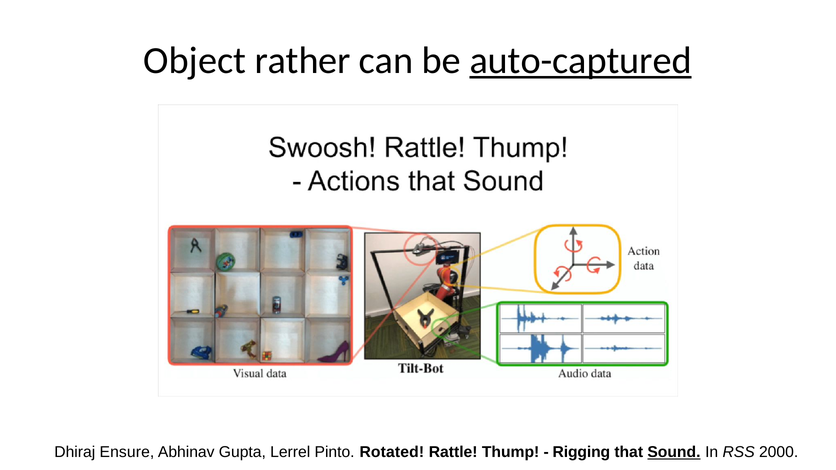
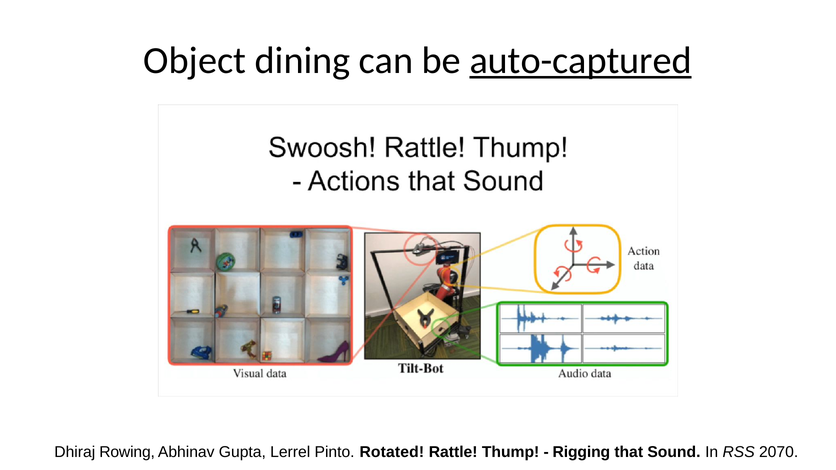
rather: rather -> dining (303, 61)
Ensure: Ensure -> Rowing (127, 452)
Sound underline: present -> none (674, 452)
2000: 2000 -> 2070 (779, 452)
